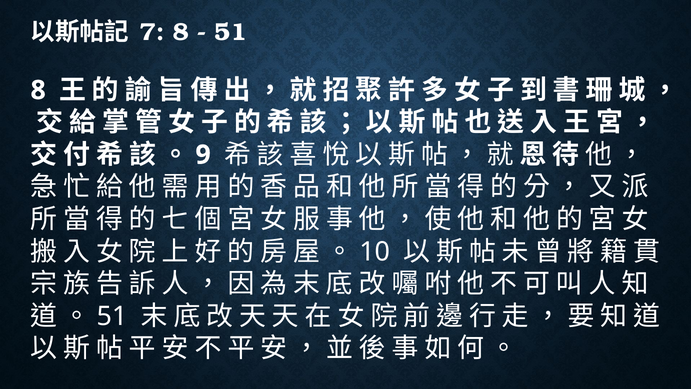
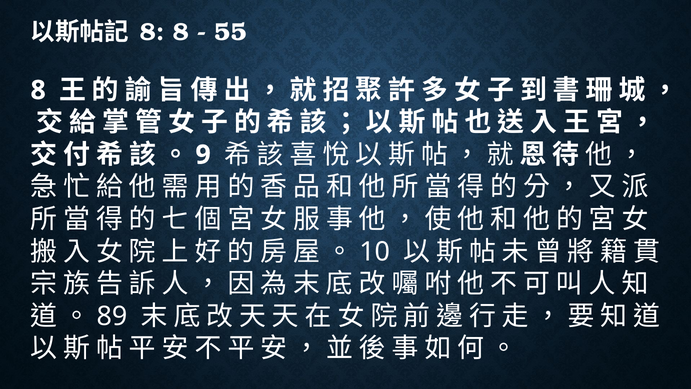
7: 7 -> 8 (152, 32)
51: 51 -> 55 (231, 32)
51: 51 -> 89 (112, 316)
